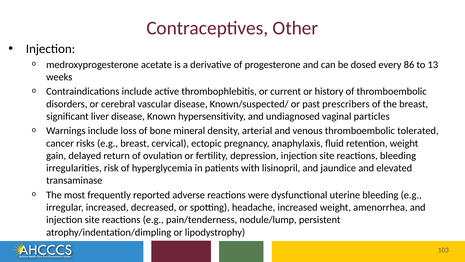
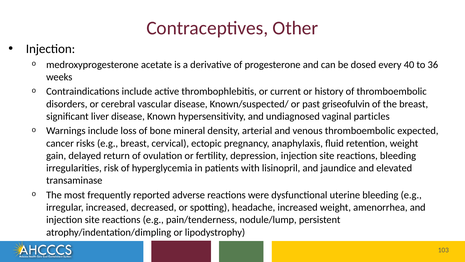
86: 86 -> 40 (409, 65)
13: 13 -> 36 (433, 65)
prescribers: prescribers -> griseofulvin (346, 104)
tolerated: tolerated -> expected (418, 131)
